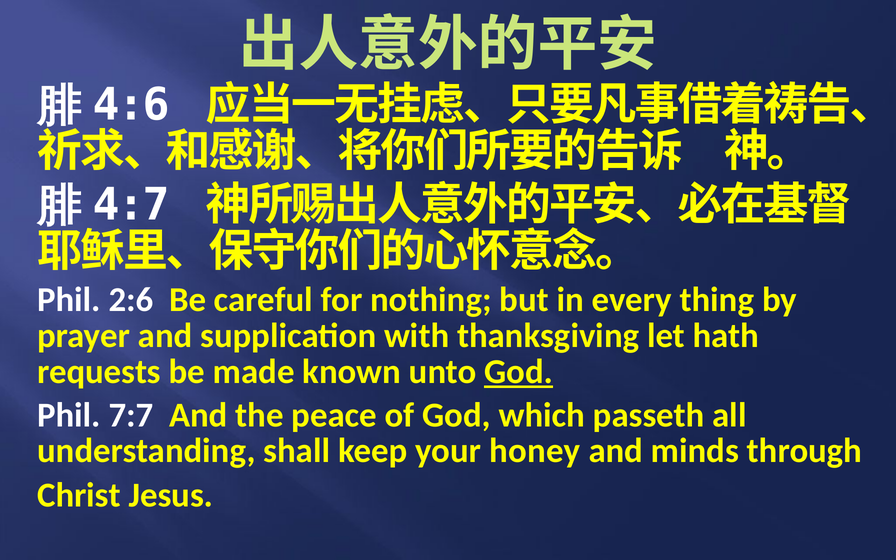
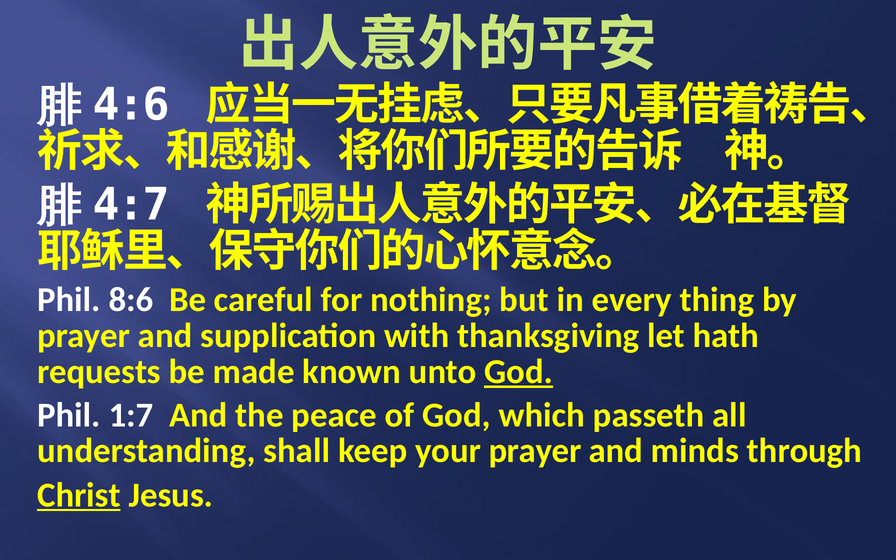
2:6: 2:6 -> 8:6 (131, 300)
7:7: 7:7 -> 1:7 (131, 415)
your honey: honey -> prayer (535, 451)
Christ underline: none -> present (79, 495)
